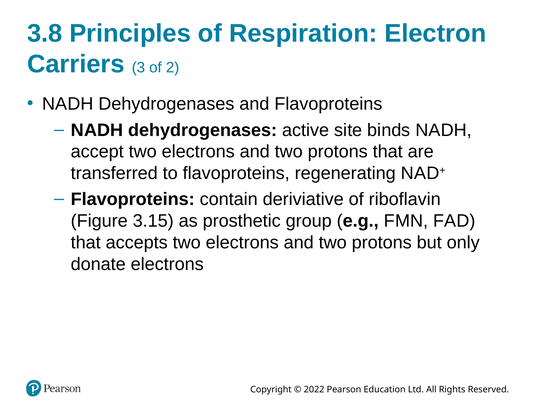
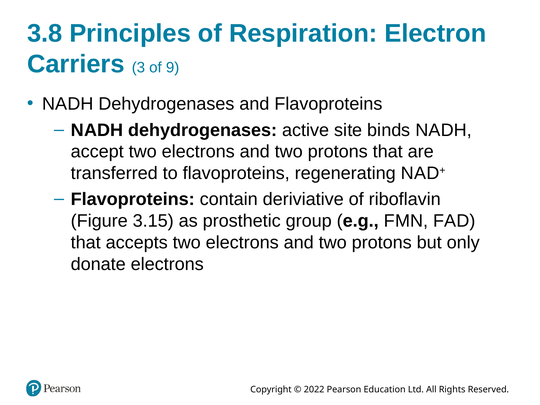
2: 2 -> 9 (173, 67)
